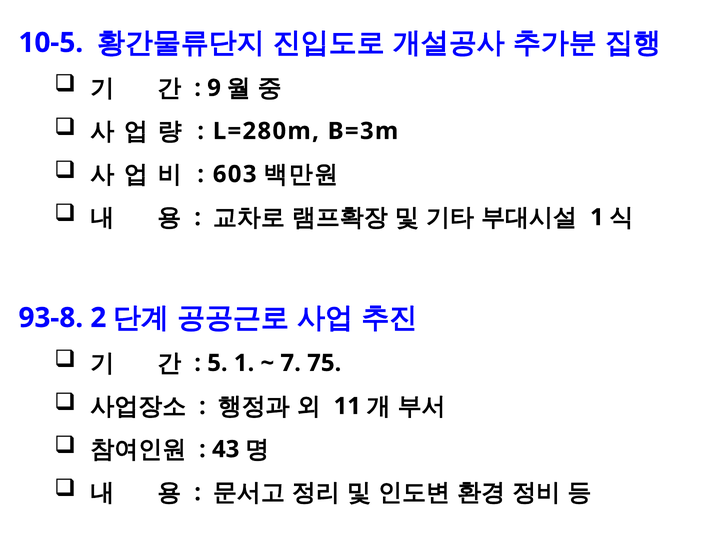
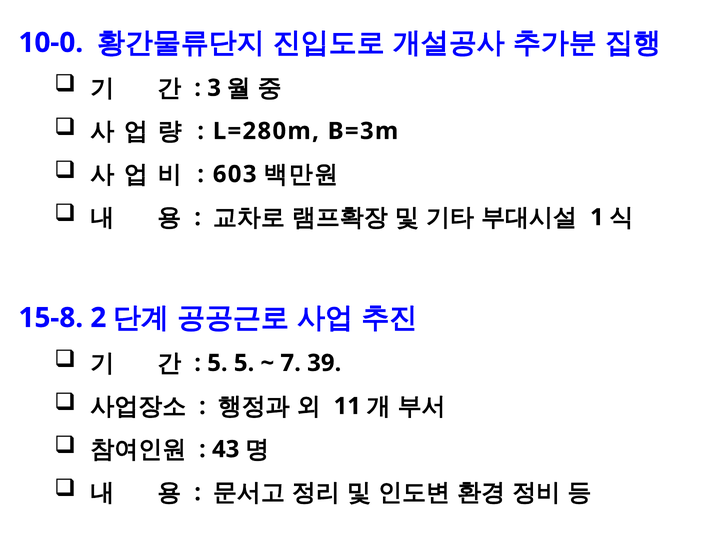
10-5: 10-5 -> 10-0 (51, 43)
9: 9 -> 3 (214, 88)
93-8: 93-8 -> 15-8 (51, 318)
5 1: 1 -> 5 (244, 363)
75: 75 -> 39 (324, 363)
